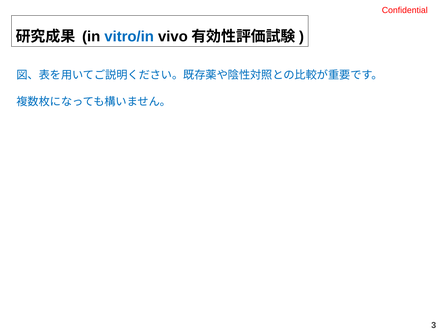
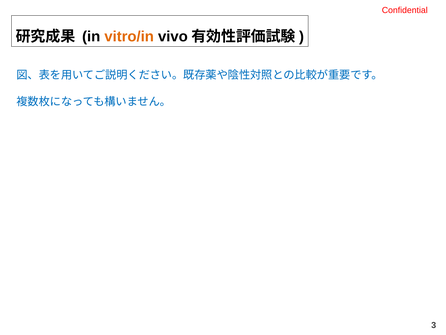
vitro/in colour: blue -> orange (129, 36)
